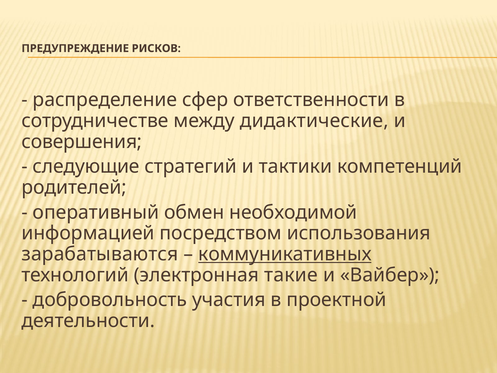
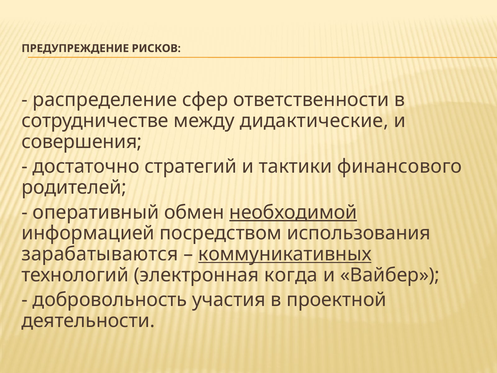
следующие: следующие -> достаточно (86, 166)
компетенций: компетенций -> финансового (400, 166)
необходимой underline: none -> present (293, 212)
такие: такие -> когда (291, 275)
